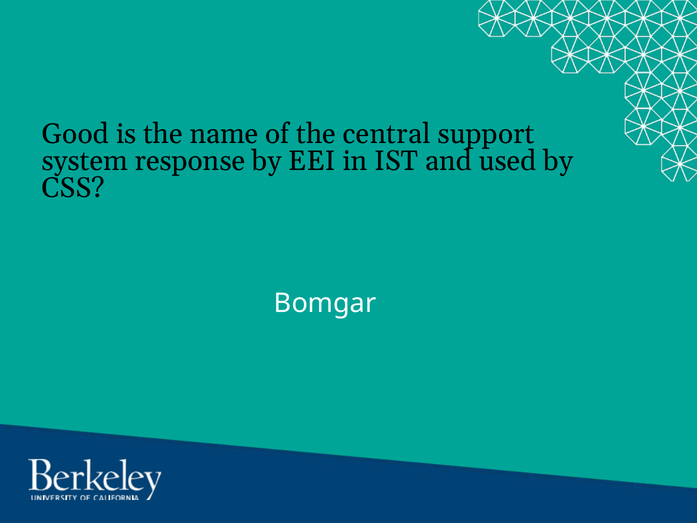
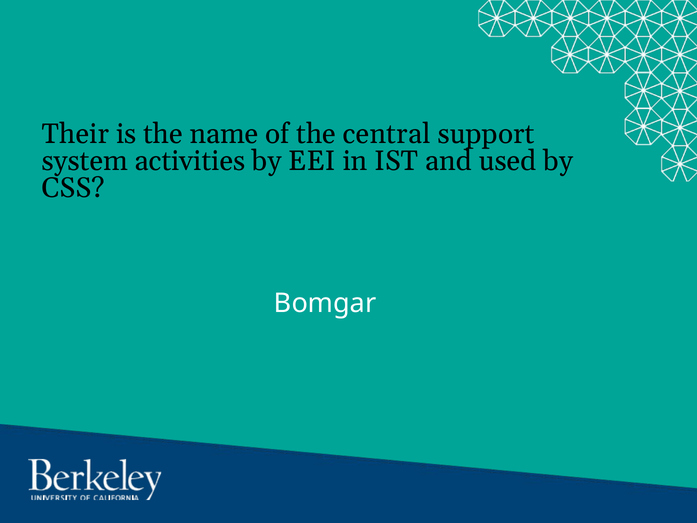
Good: Good -> Their (75, 134)
response: response -> activities (190, 161)
